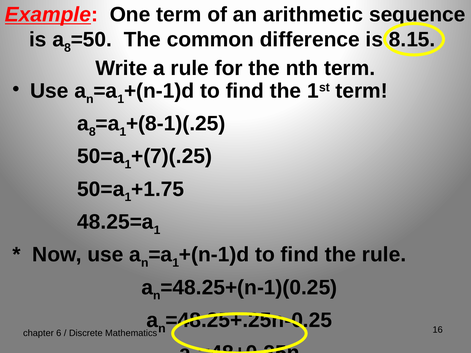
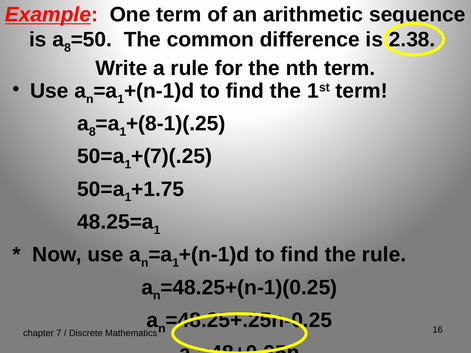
8.15: 8.15 -> 2.38 (412, 40)
6: 6 -> 7 (59, 333)
